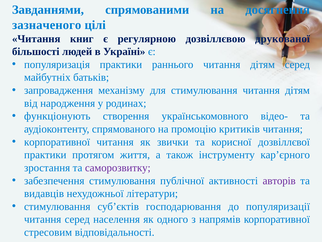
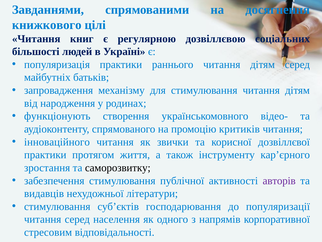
зазначеного: зазначеного -> книжкового (47, 25)
друкованої: друкованої -> соціальних (283, 39)
корпоративної: корпоративної -> інноваційного (57, 142)
саморозвитку colour: purple -> black (118, 167)
